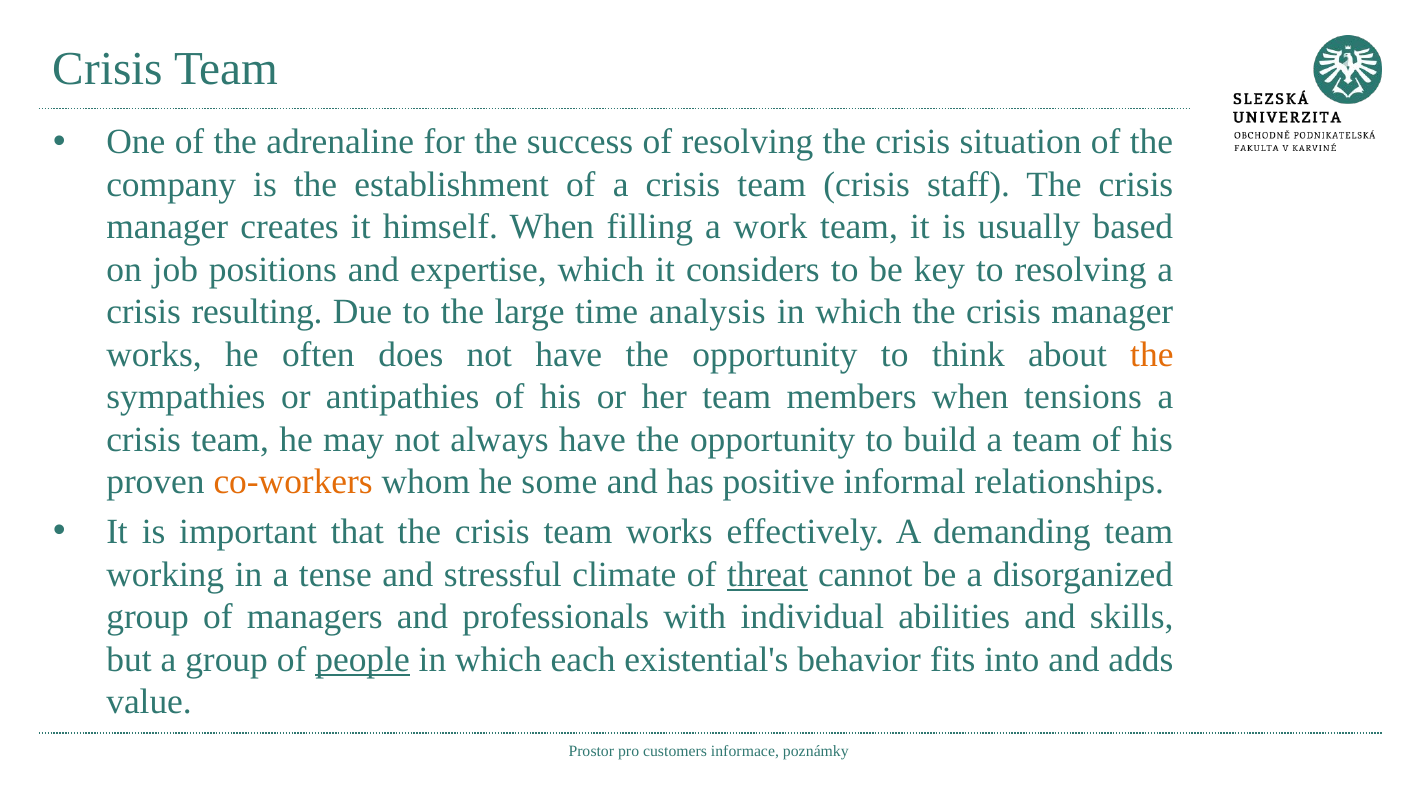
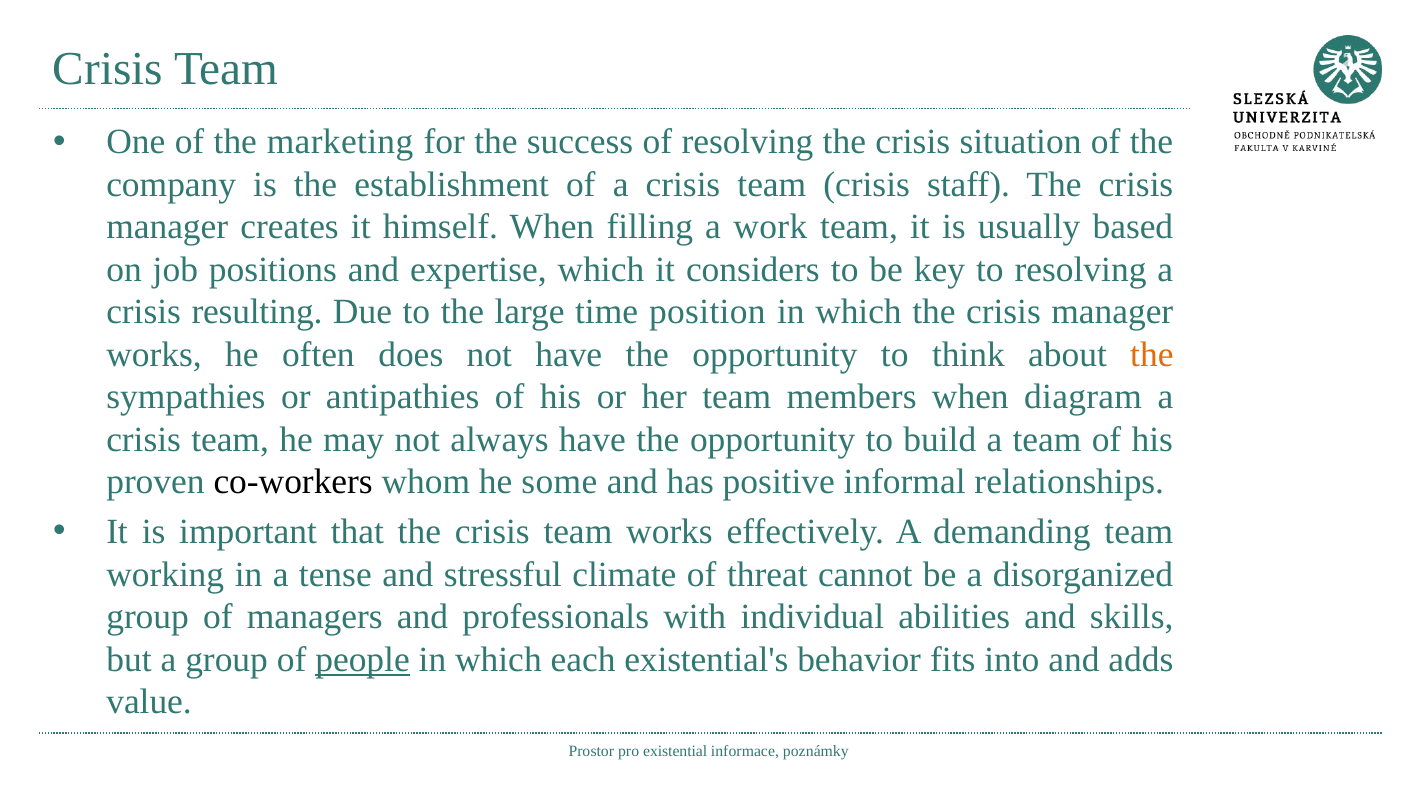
adrenaline: adrenaline -> marketing (340, 142)
analysis: analysis -> position (707, 312)
tensions: tensions -> diagram (1083, 398)
co-workers colour: orange -> black (293, 483)
threat underline: present -> none (767, 575)
customers: customers -> existential (675, 751)
